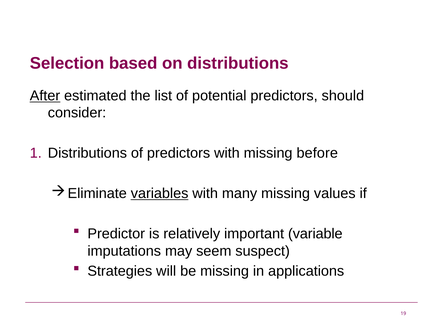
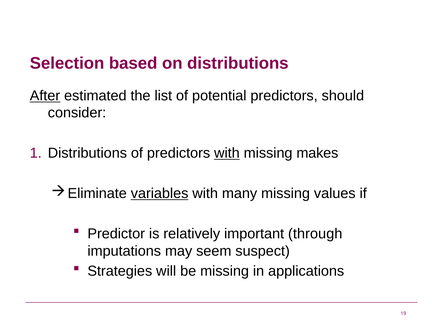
with underline: none -> present (227, 153)
before: before -> makes (317, 153)
variable: variable -> through (315, 234)
